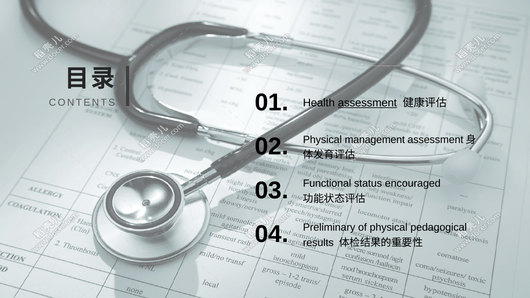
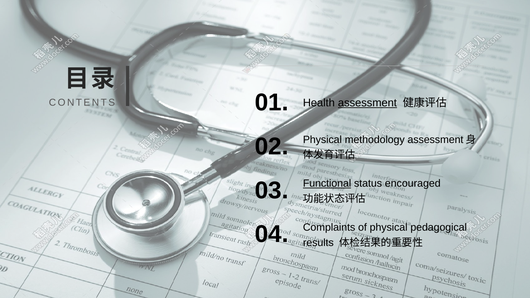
management: management -> methodology (375, 140)
Functional underline: none -> present (327, 184)
Preliminary: Preliminary -> Complaints (329, 228)
